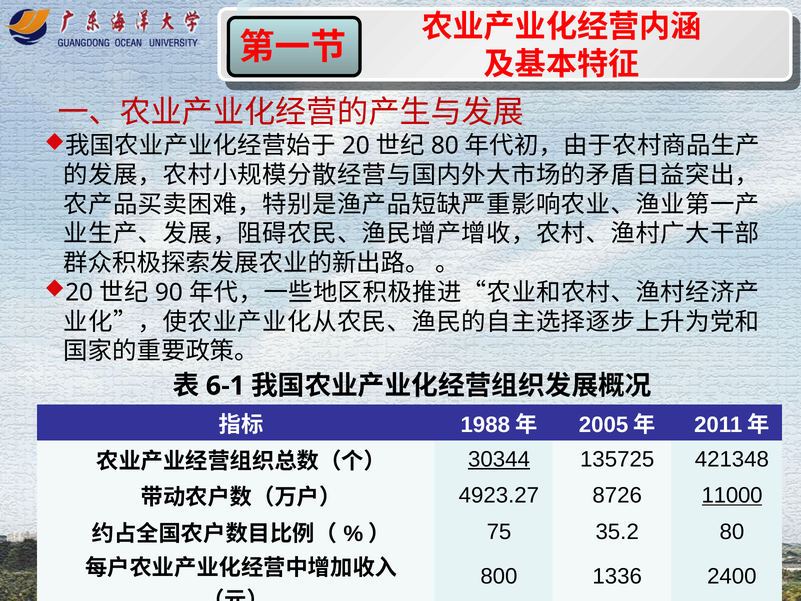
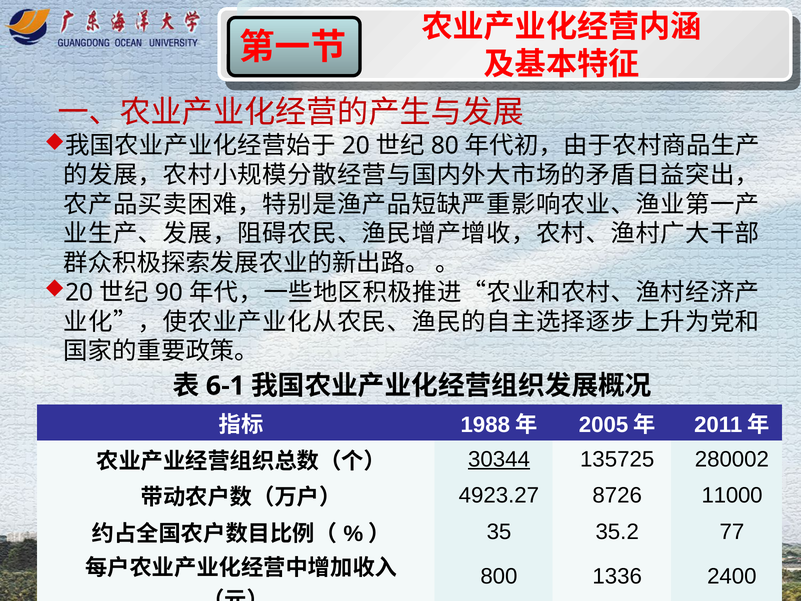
421348: 421348 -> 280002 (732, 459)
11000 underline: present -> none (732, 495)
75: 75 -> 35 (499, 532)
35.2 80: 80 -> 77 (732, 532)
